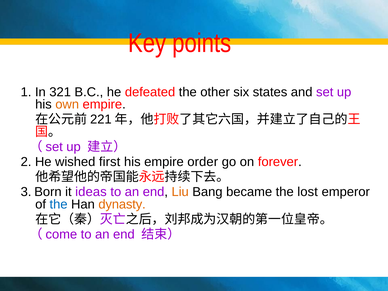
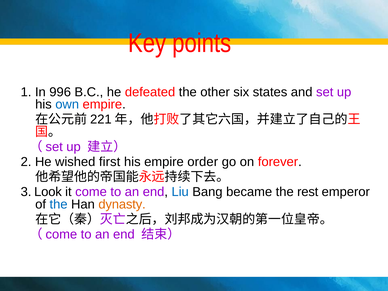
321: 321 -> 996 (60, 92)
own colour: orange -> blue (67, 104)
Born: Born -> Look (48, 192)
ideas: ideas -> come (91, 192)
Liu colour: orange -> blue (180, 192)
lost: lost -> rest (308, 192)
